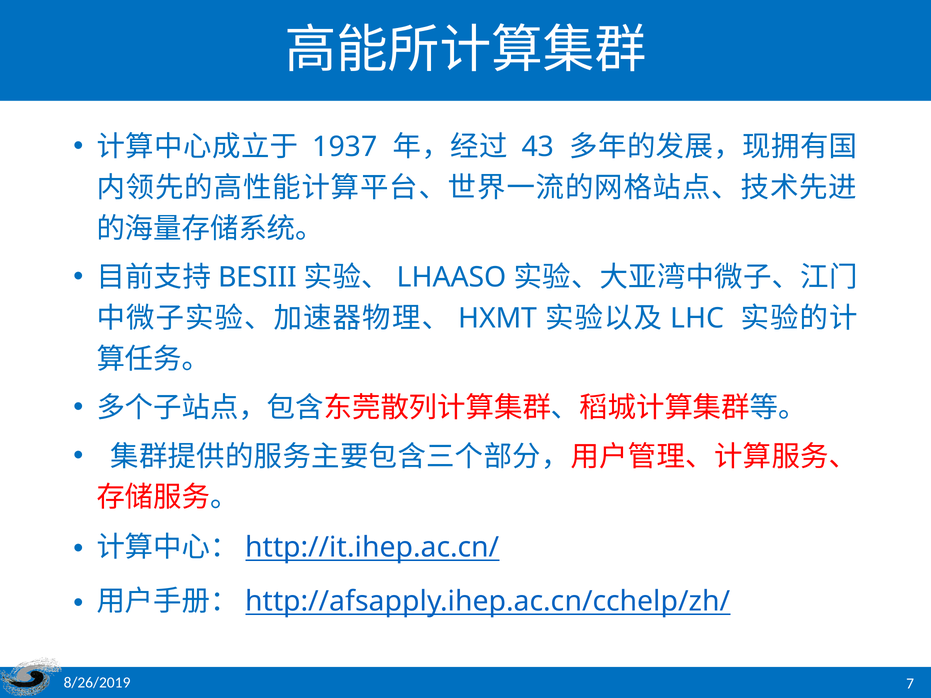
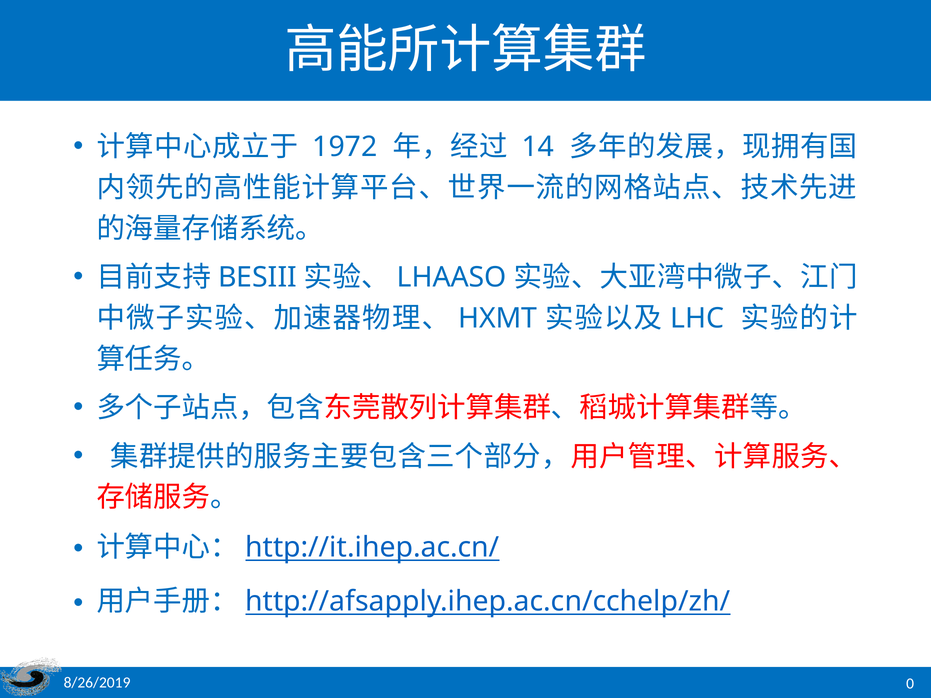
1937: 1937 -> 1972 (345, 147)
43: 43 -> 14 (538, 147)
7: 7 -> 0 (910, 684)
